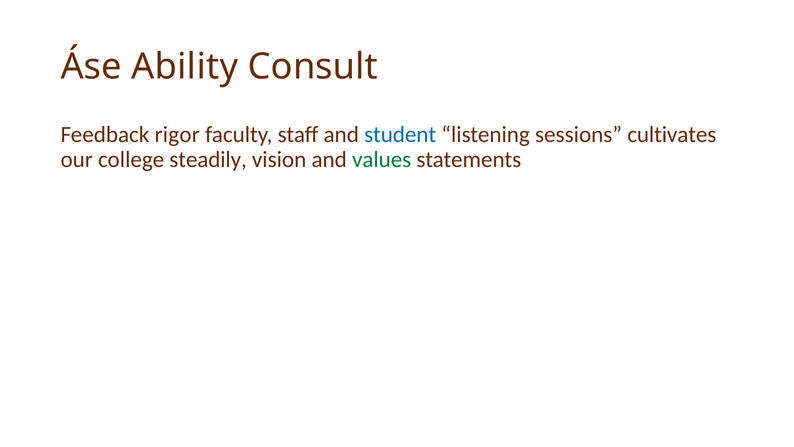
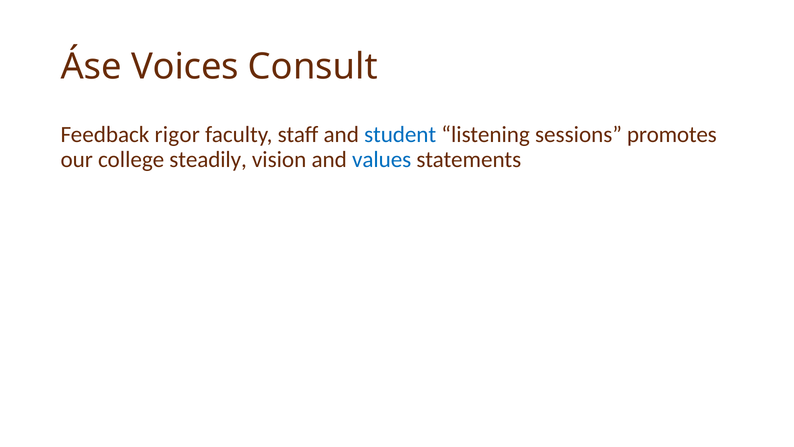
Ability: Ability -> Voices (185, 67)
cultivates: cultivates -> promotes (672, 134)
values colour: green -> blue (382, 159)
